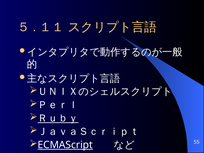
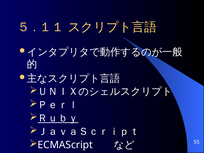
ECMAScript underline: present -> none (65, 145)
